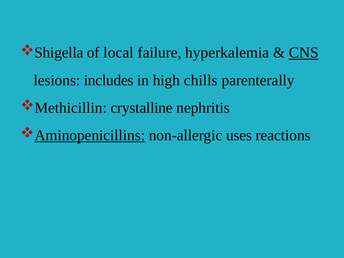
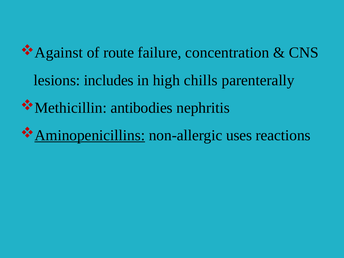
Shigella: Shigella -> Against (59, 53)
local: local -> route (119, 53)
hyperkalemia: hyperkalemia -> concentration (227, 53)
CNS underline: present -> none (304, 53)
crystalline: crystalline -> antibodies (142, 108)
